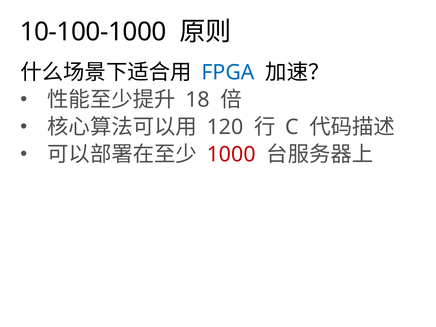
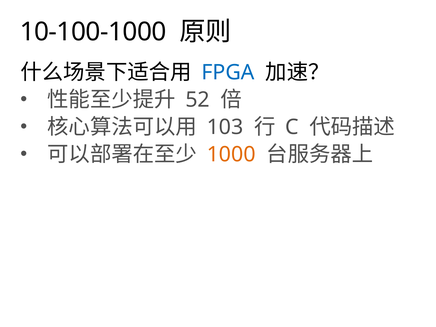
18: 18 -> 52 (198, 100)
120: 120 -> 103 (225, 127)
1000 colour: red -> orange (231, 154)
